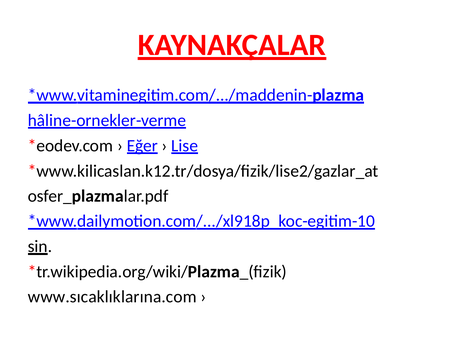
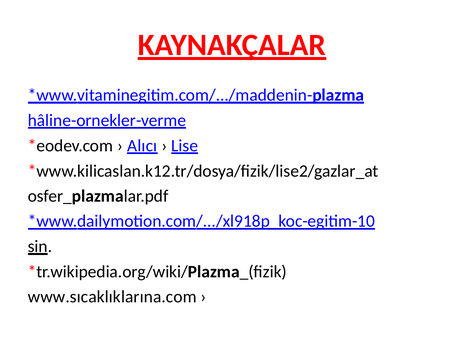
Eğer: Eğer -> Alıcı (142, 146)
